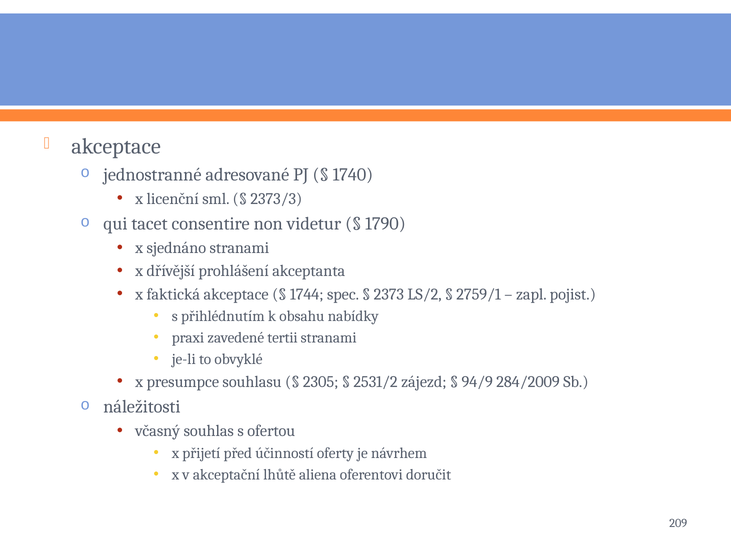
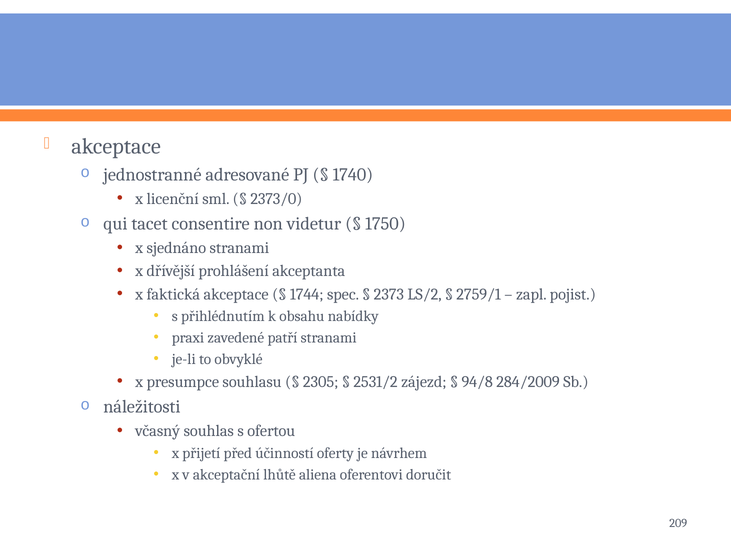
2373/3: 2373/3 -> 2373/0 (276, 199)
1790: 1790 -> 1750 (386, 224)
tertii: tertii -> patří (282, 338)
94/9: 94/9 -> 94/8 (477, 382)
